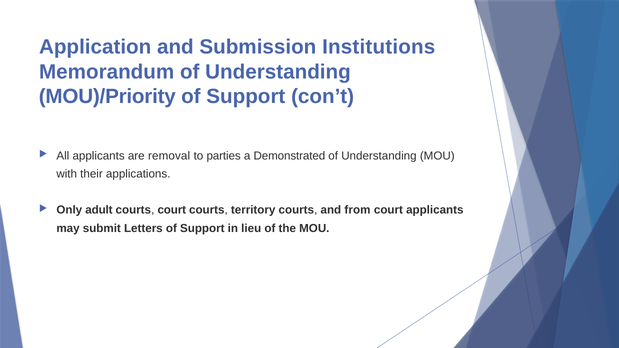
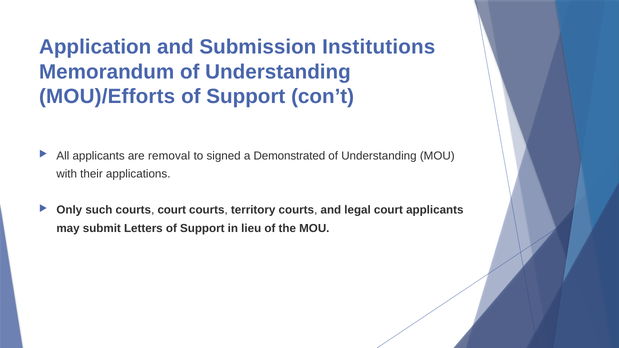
MOU)/Priority: MOU)/Priority -> MOU)/Efforts (107, 97)
parties: parties -> signed (224, 156)
adult: adult -> such (99, 210)
from: from -> legal (358, 210)
